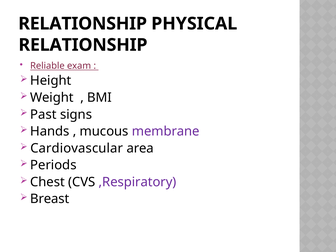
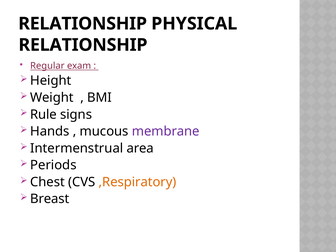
Reliable: Reliable -> Regular (47, 66)
Past: Past -> Rule (44, 114)
Cardiovascular: Cardiovascular -> Intermenstrual (77, 148)
,Respiratory colour: purple -> orange (138, 182)
